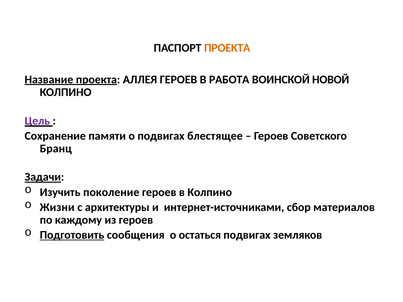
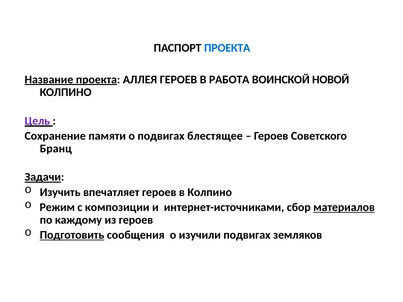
ПРОЕКТА colour: orange -> blue (227, 48)
поколение: поколение -> впечатляет (111, 192)
Жизни: Жизни -> Режим (57, 207)
архитектуры: архитектуры -> композиции (117, 207)
материалов underline: none -> present (344, 207)
остаться: остаться -> изучили (200, 235)
